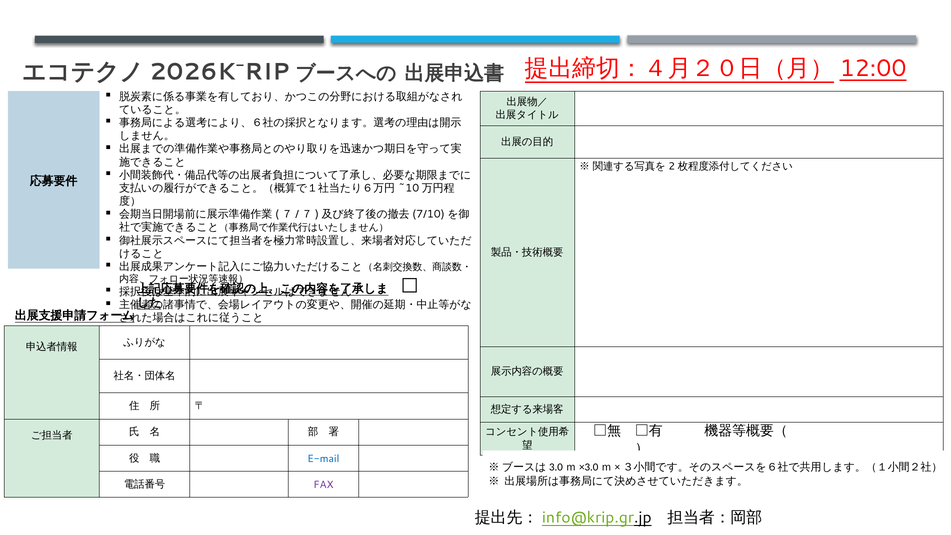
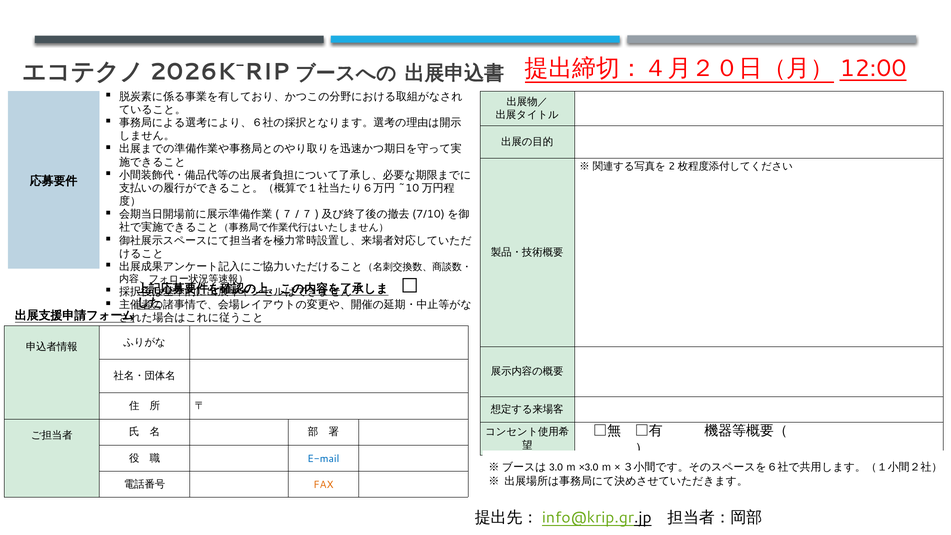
FAX colour: purple -> orange (323, 485)
